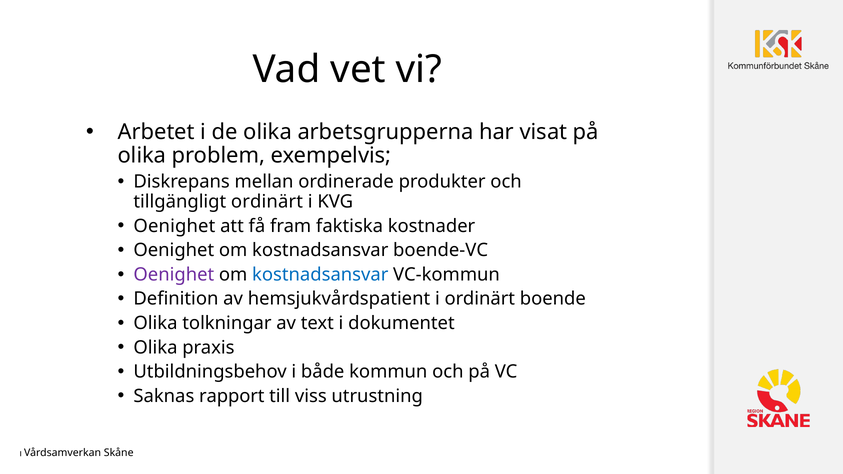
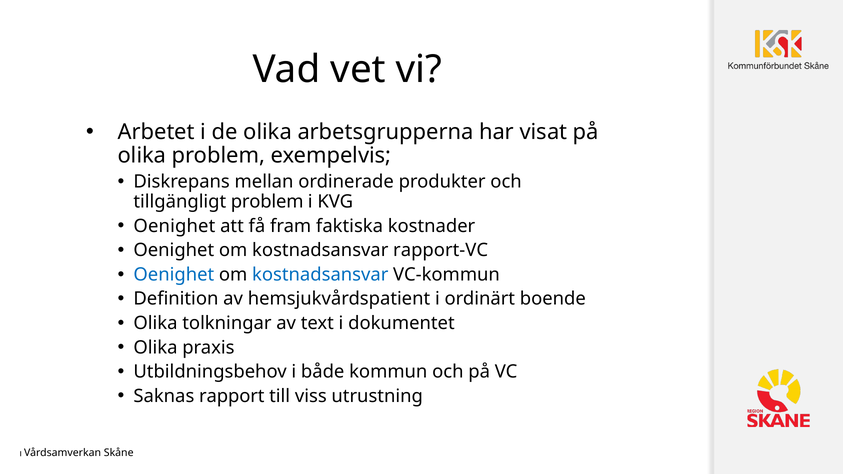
tillgängligt ordinärt: ordinärt -> problem (267, 202)
boende-VC: boende-VC -> rapport-VC (441, 250)
Oenighet colour: purple -> blue (174, 275)
